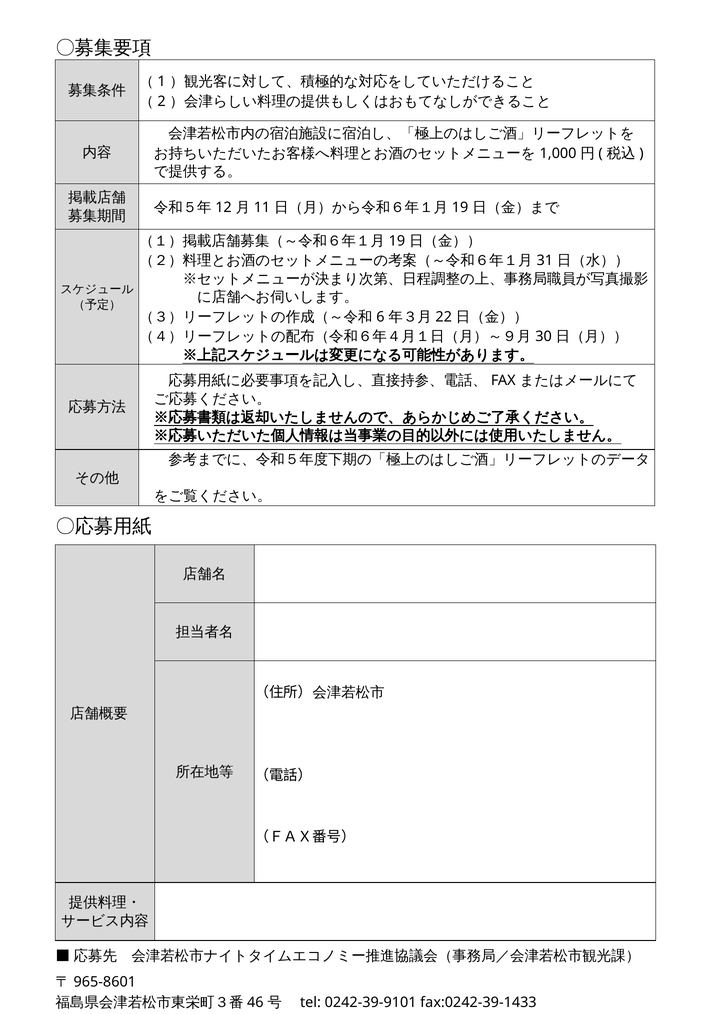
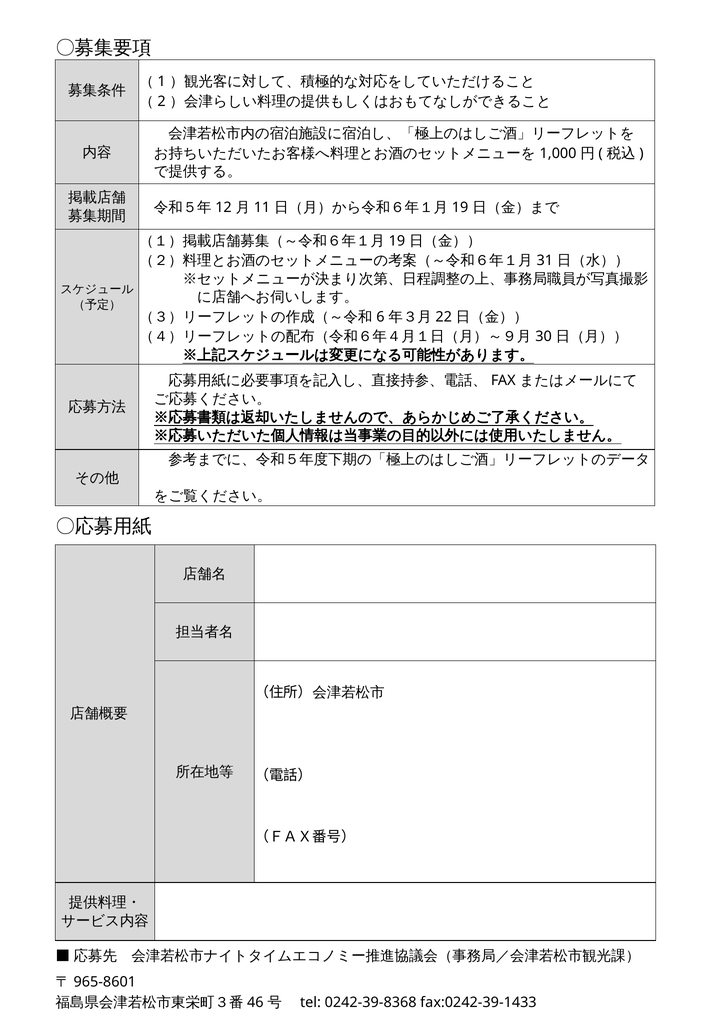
0242-39-9101: 0242-39-9101 -> 0242-39-8368 (371, 1002)
